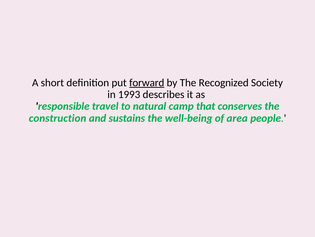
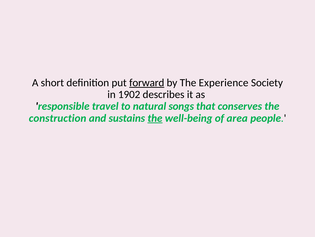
Recognized: Recognized -> Experience (224, 82)
1993: 1993 -> 1902 (129, 94)
camp: camp -> songs (181, 106)
the underline: none -> present (155, 118)
